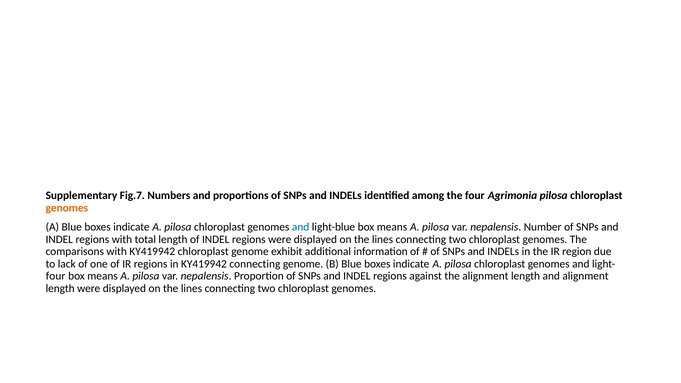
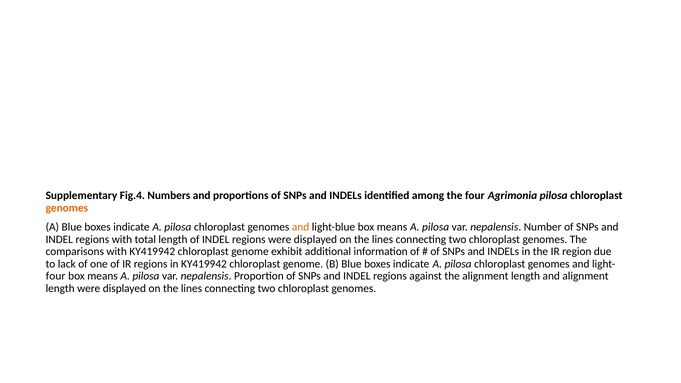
Fig.7: Fig.7 -> Fig.4 (132, 196)
and colour: blue -> orange (301, 227)
in KY419942 connecting: connecting -> chloroplast (255, 264)
